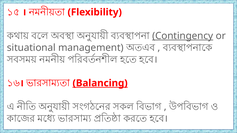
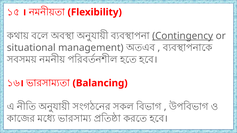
Balancing underline: present -> none (100, 83)
